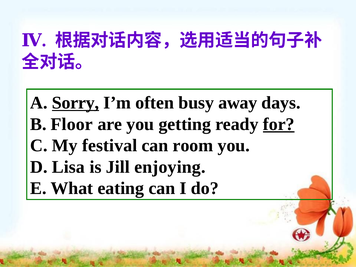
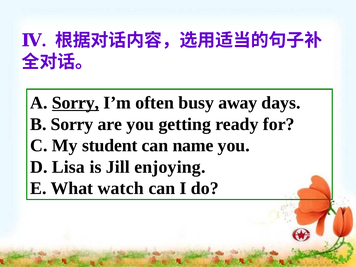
B Floor: Floor -> Sorry (72, 124)
for underline: present -> none (279, 124)
festival: festival -> student (110, 146)
room: room -> name (193, 146)
eating: eating -> watch (121, 188)
